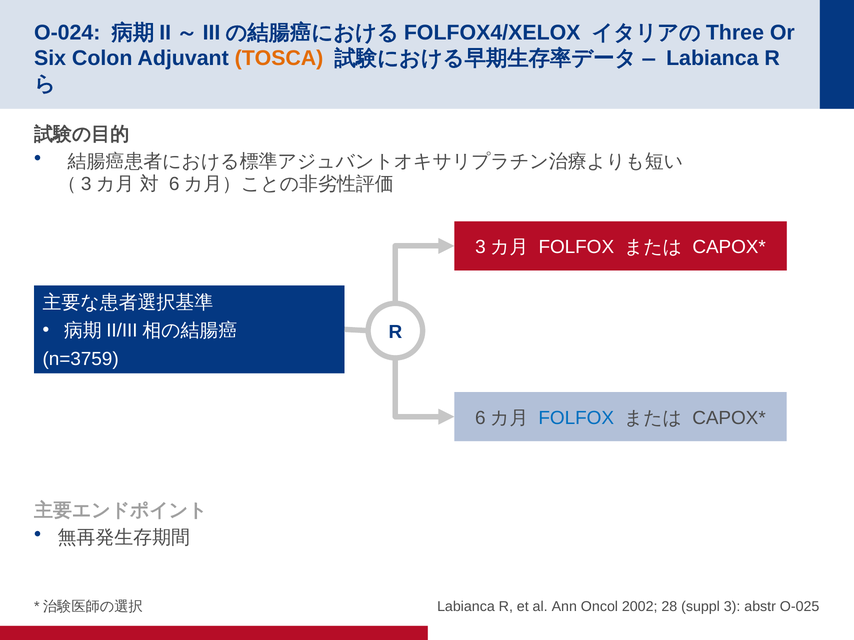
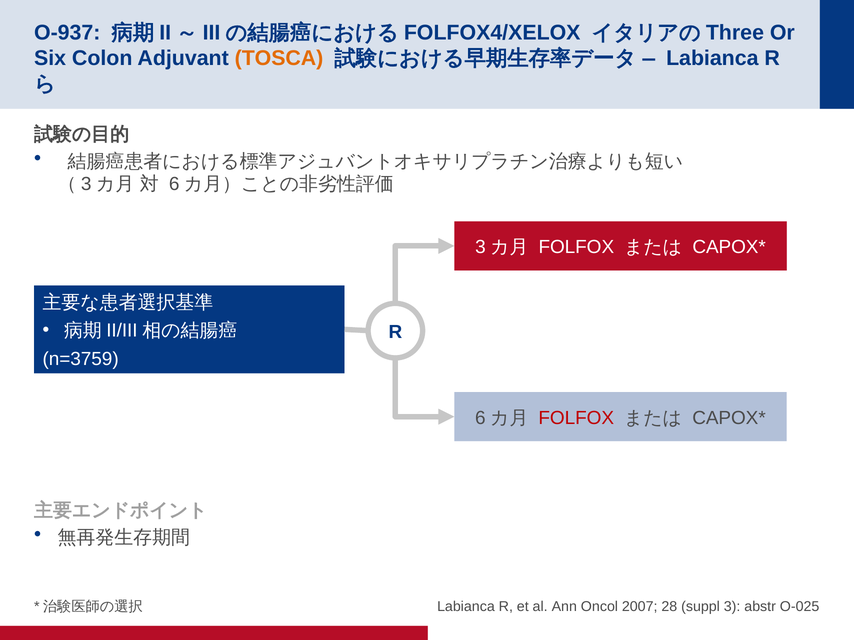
O-024: O-024 -> O-937 (67, 32)
FOLFOX colour: blue -> red (576, 418)
2002: 2002 -> 2007 (640, 607)
